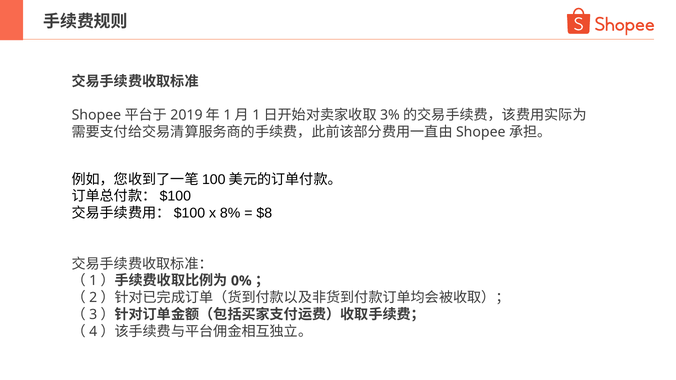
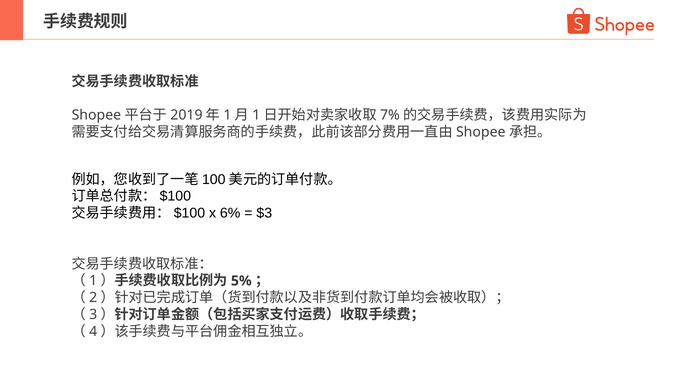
3%: 3% -> 7% (390, 115)
8%: 8% -> 6% (230, 213)
$8: $8 -> $3 (264, 213)
0%: 0% -> 5% (241, 281)
